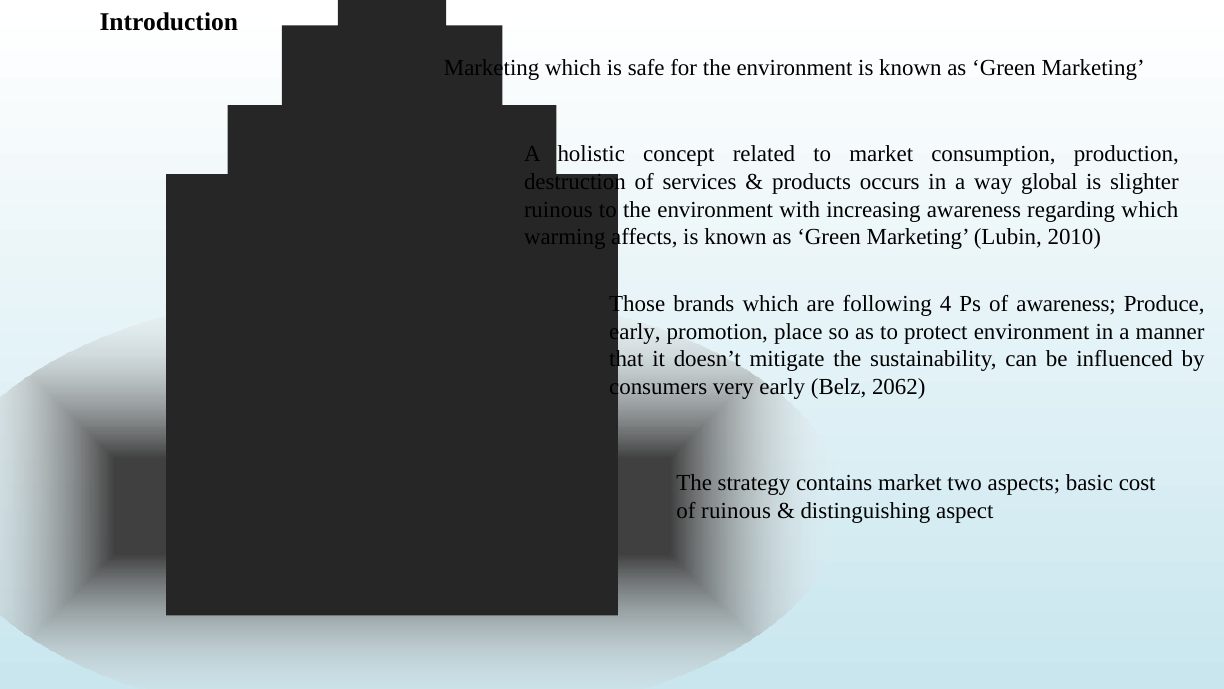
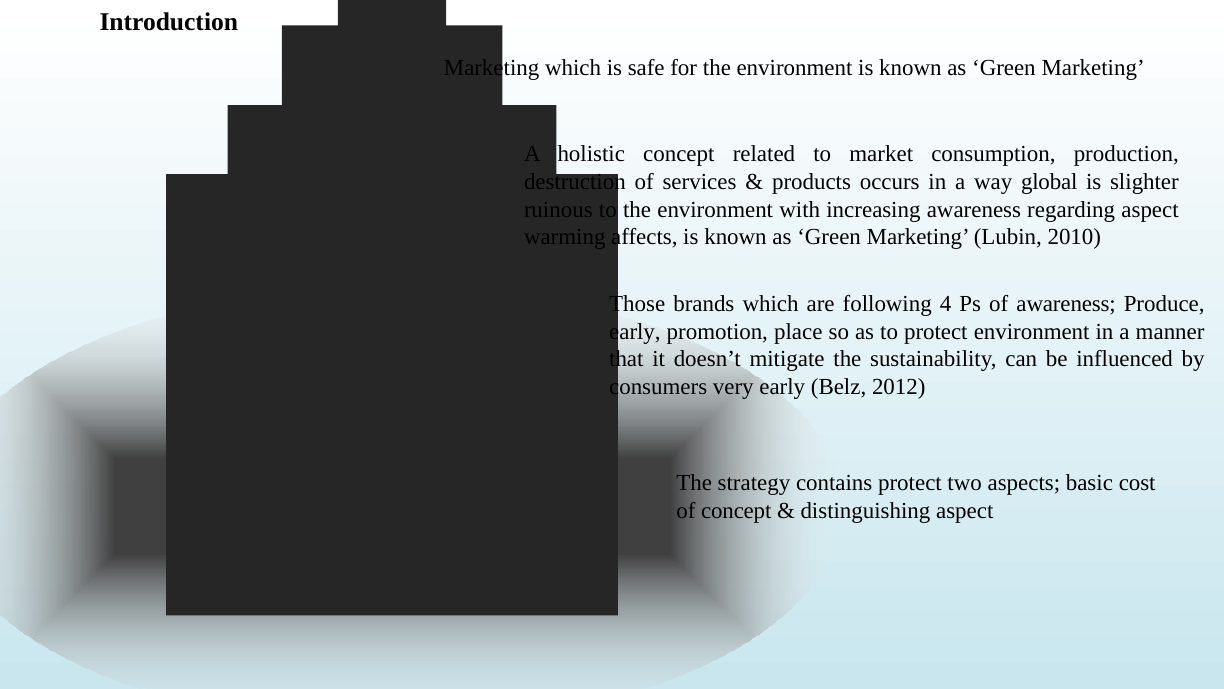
regarding which: which -> aspect (1150, 209)
2062: 2062 -> 2012 (899, 386)
contains market: market -> protect (910, 483)
of ruinous: ruinous -> concept (736, 510)
